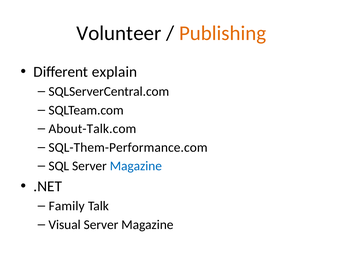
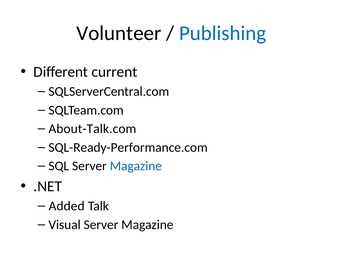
Publishing colour: orange -> blue (223, 33)
explain: explain -> current (115, 72)
SQL-Them-Performance.com: SQL-Them-Performance.com -> SQL-Ready-Performance.com (128, 148)
Family: Family -> Added (67, 206)
